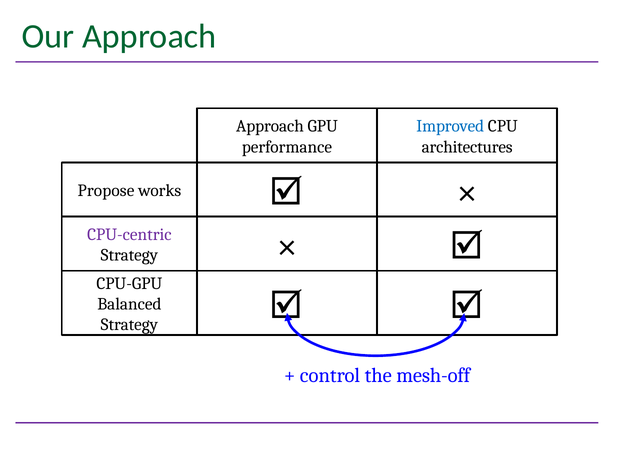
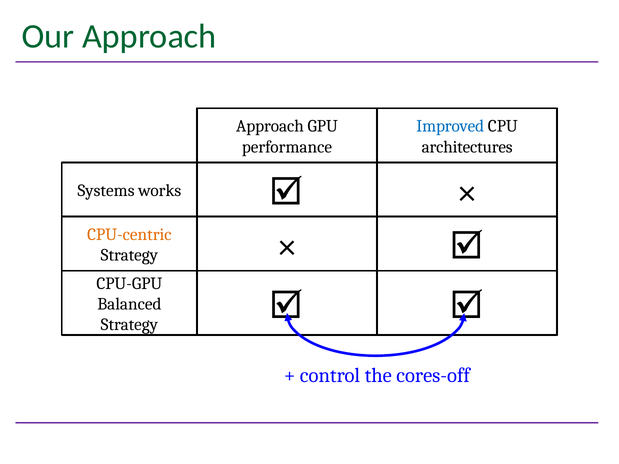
Propose: Propose -> Systems (106, 191)
CPU-centric colour: purple -> orange (129, 235)
mesh-off: mesh-off -> cores-off (433, 376)
